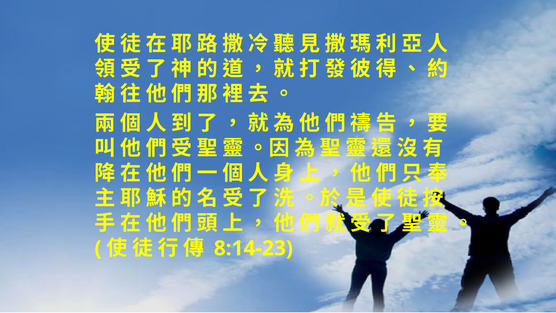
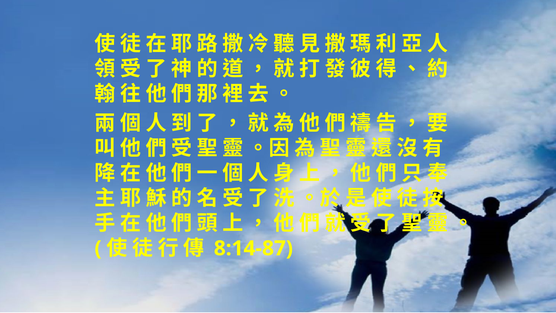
8:14-23: 8:14-23 -> 8:14-87 (253, 248)
